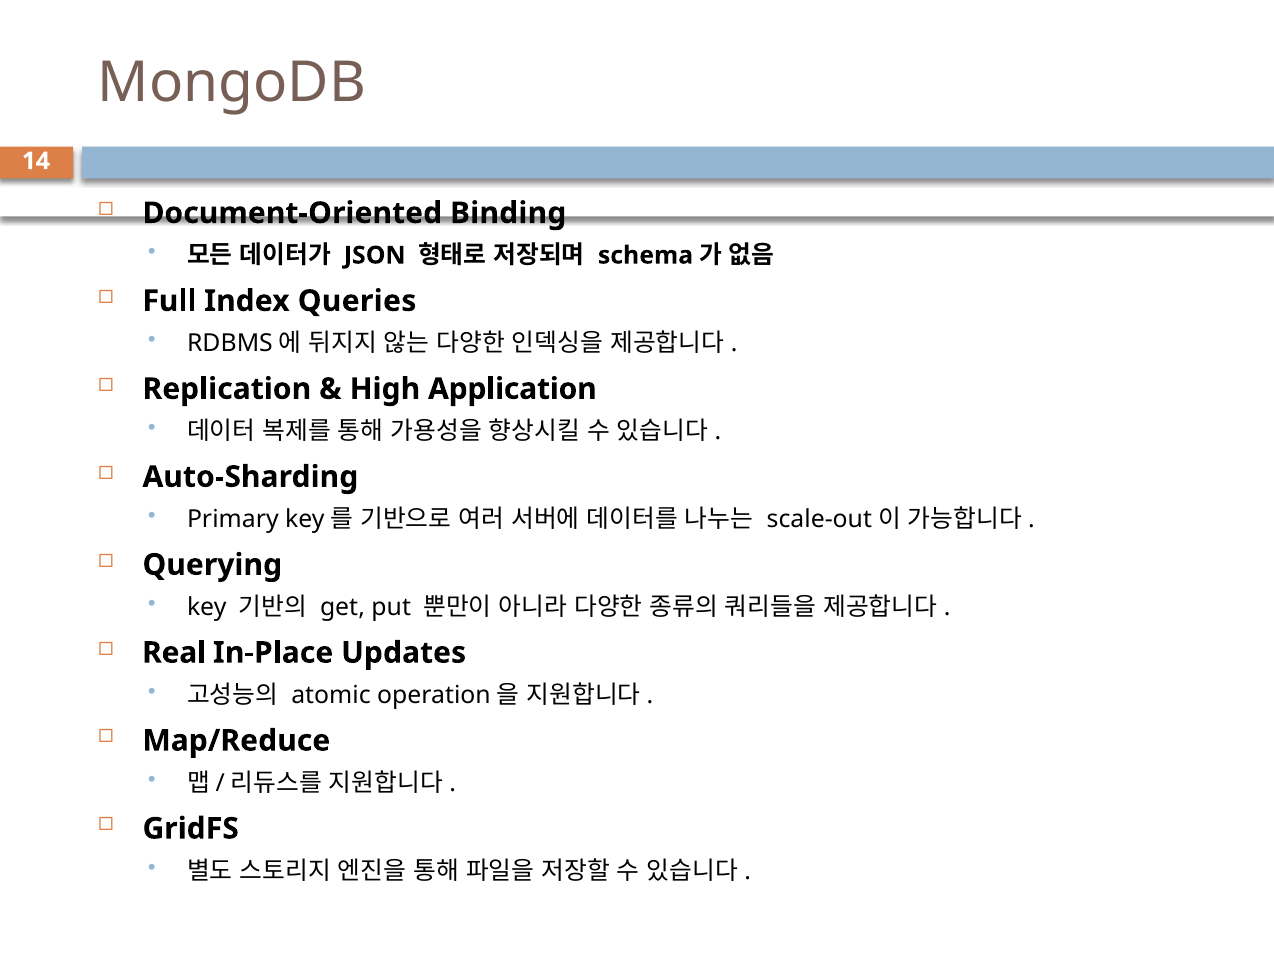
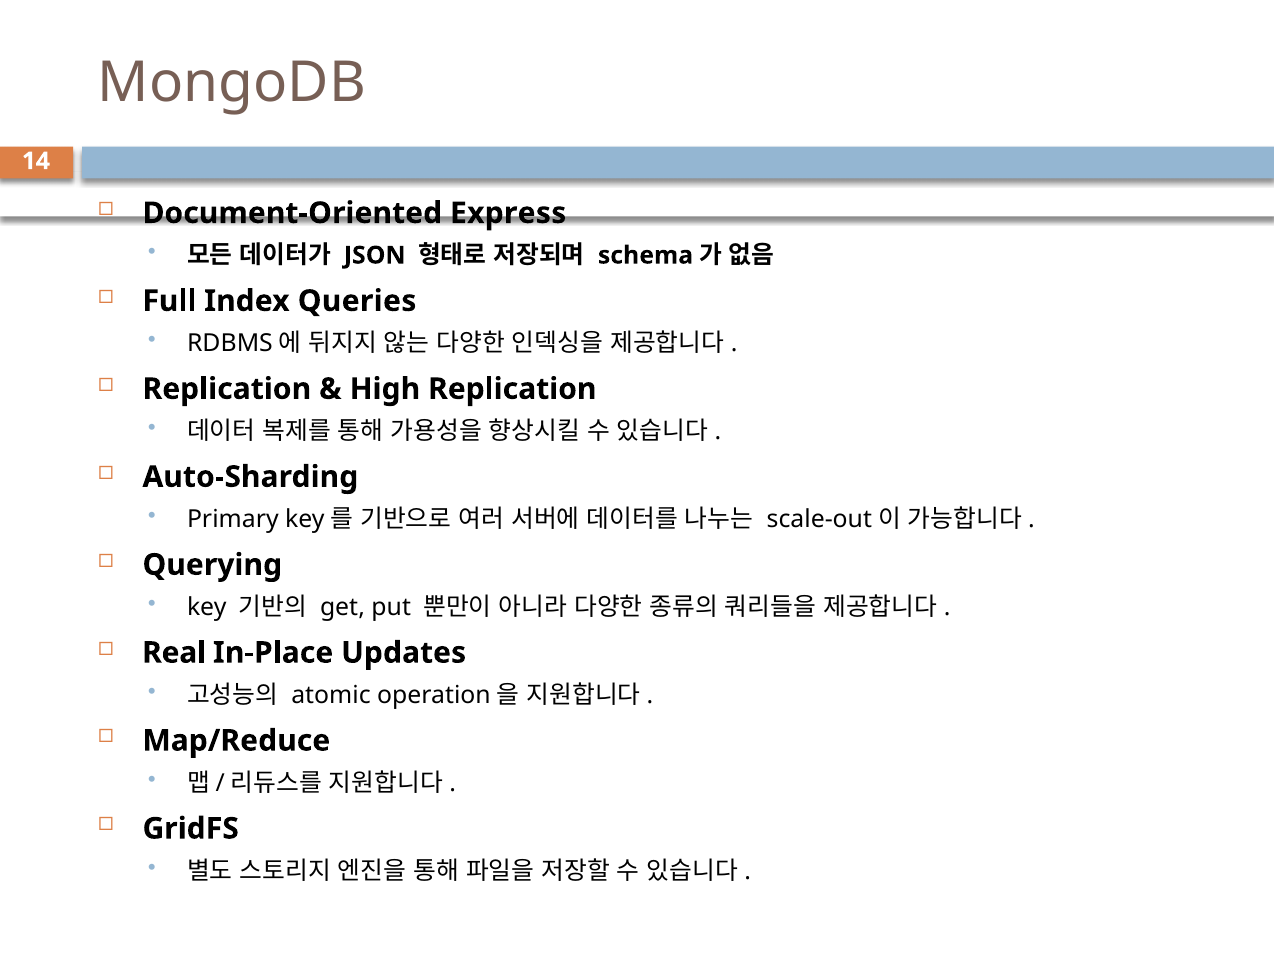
Binding: Binding -> Express (508, 213)
High Application: Application -> Replication (512, 389)
